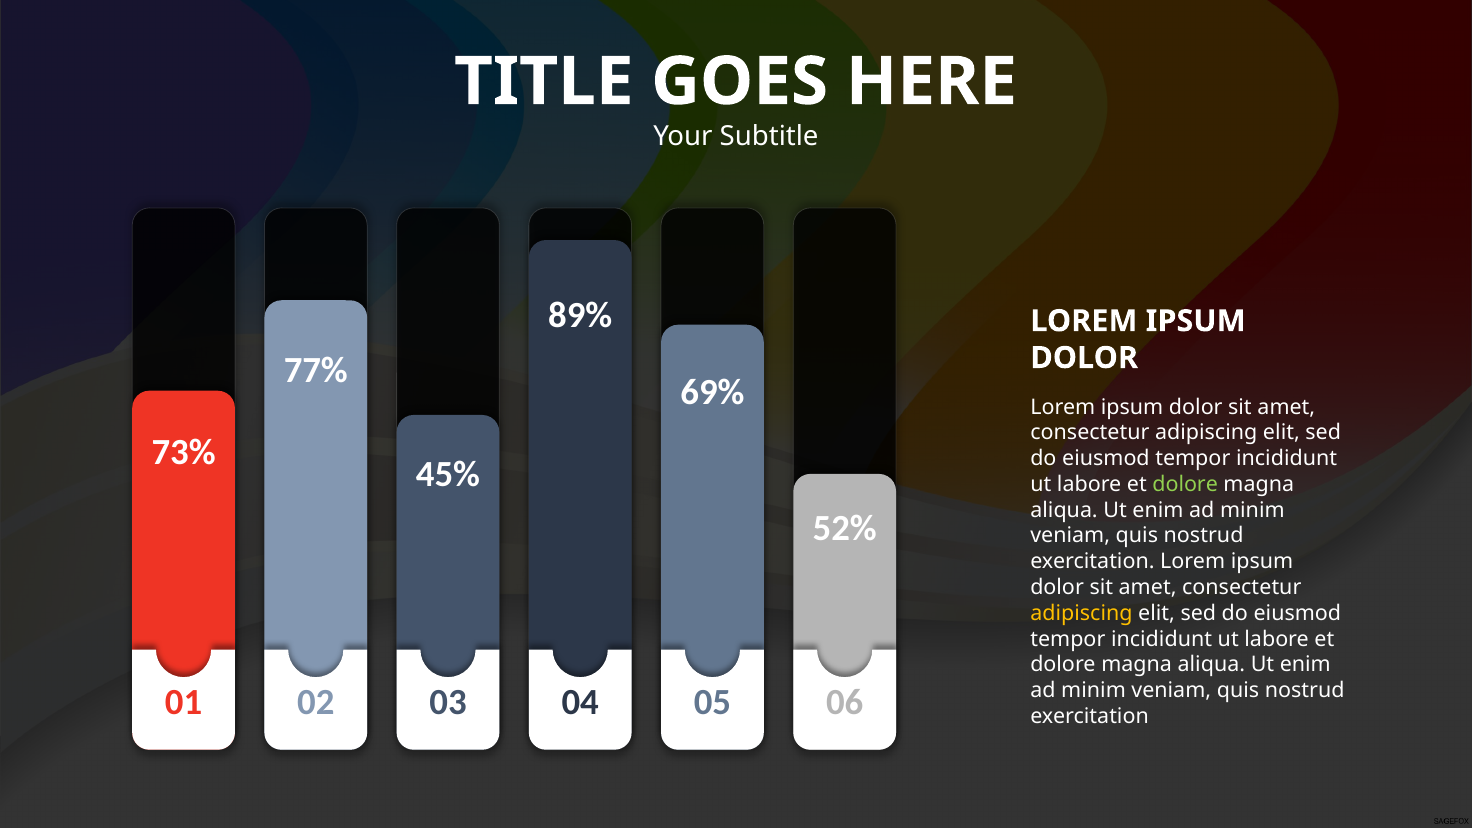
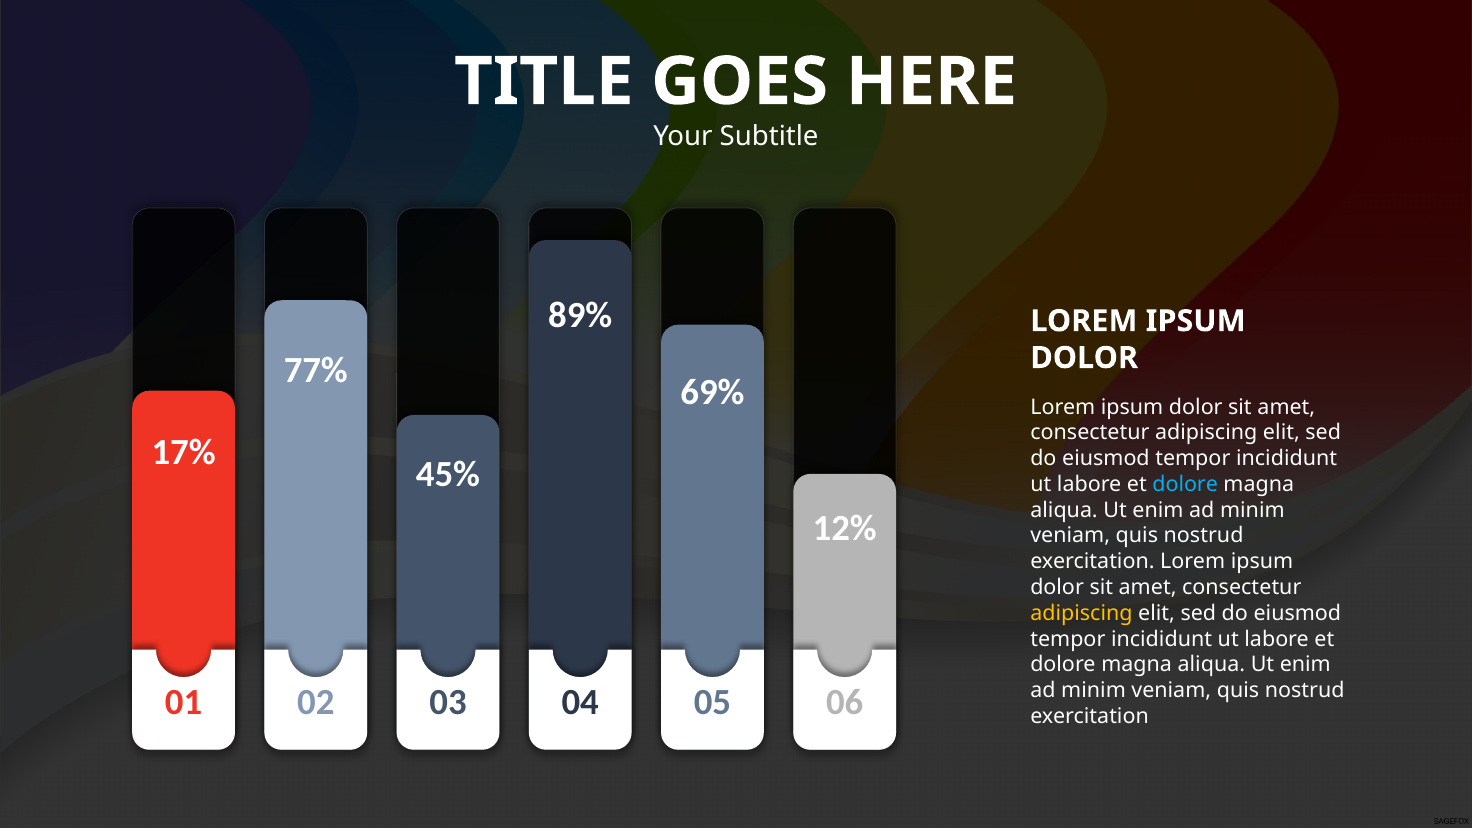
73%: 73% -> 17% (184, 452)
dolore colour: light green -> light blue (1185, 484)
52%: 52% -> 12% (845, 528)
